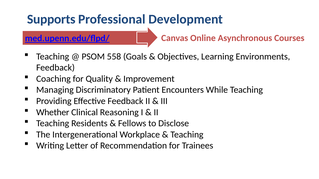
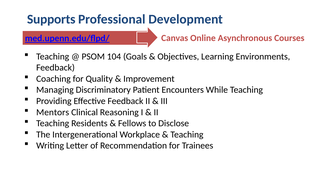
558: 558 -> 104 (114, 57)
Whether: Whether -> Mentors (53, 112)
